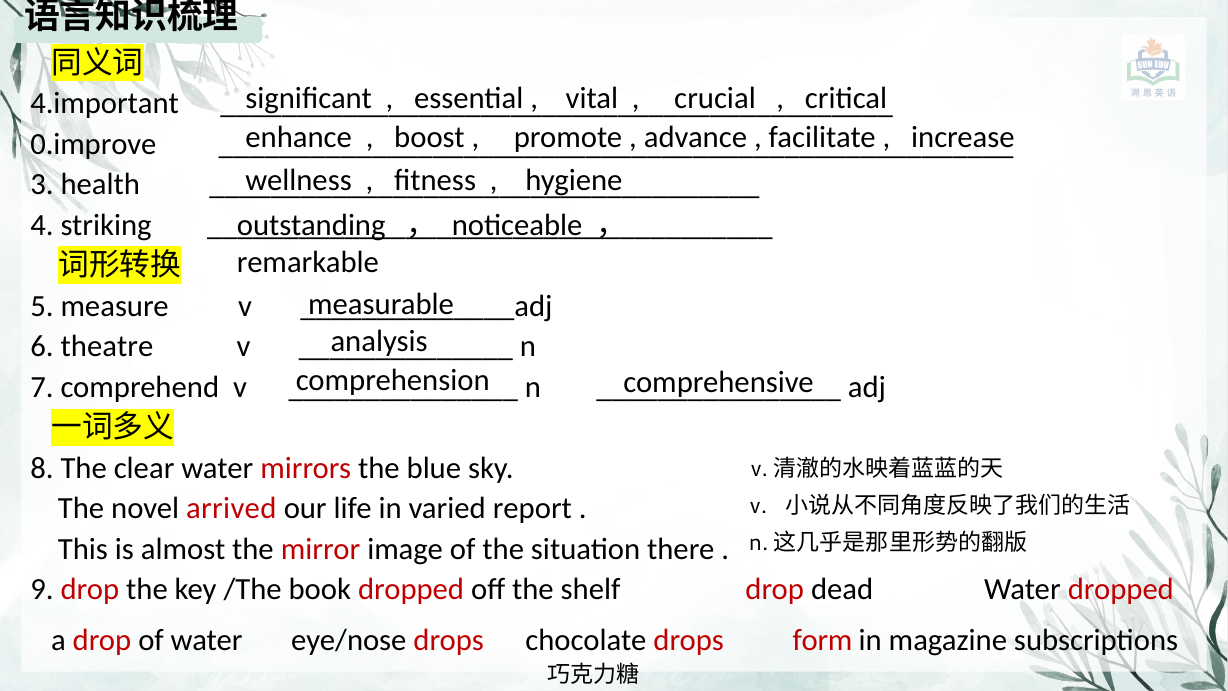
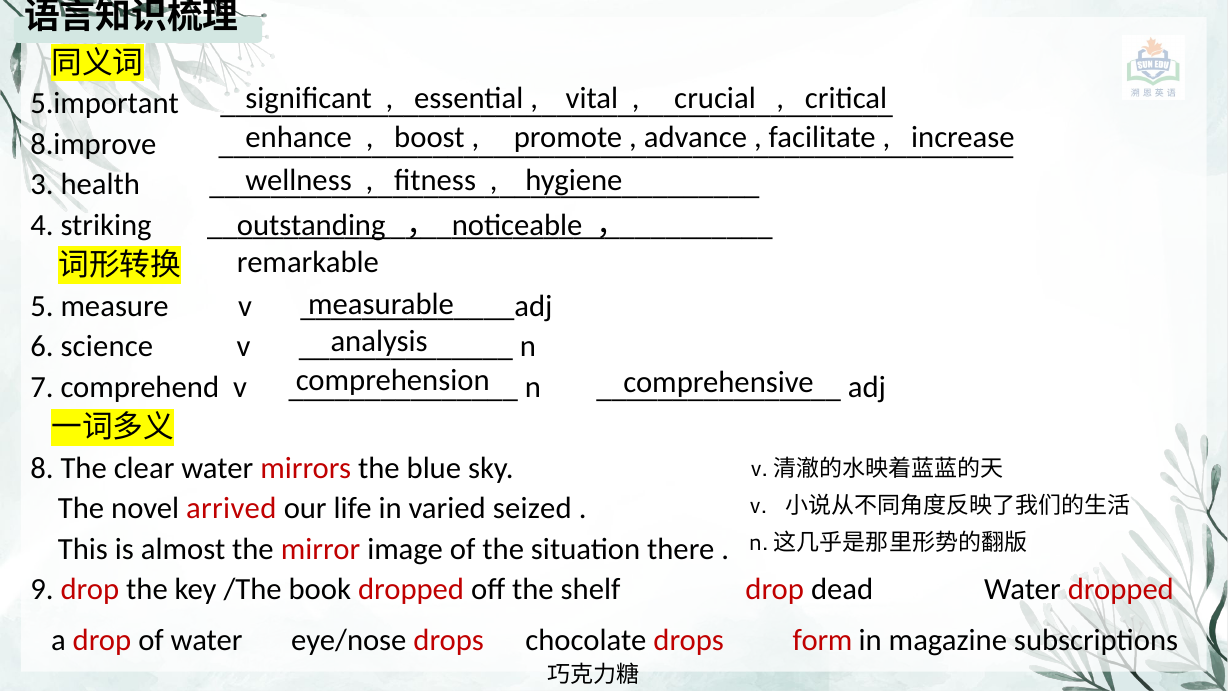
4.important: 4.important -> 5.important (105, 104)
0.improve: 0.improve -> 8.improve (93, 144)
theatre: theatre -> science (107, 347)
report: report -> seized (532, 509)
